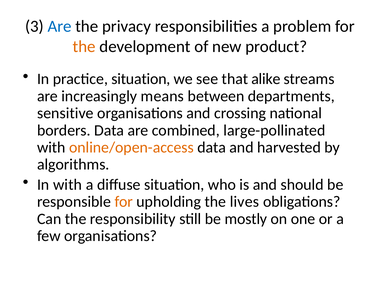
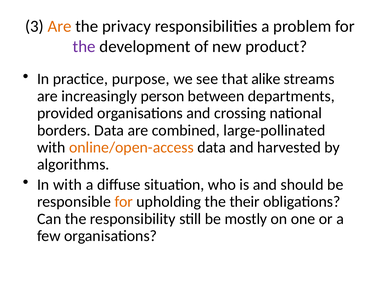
Are colour: blue -> orange (60, 26)
the colour: orange -> purple (84, 46)
practice situation: situation -> purpose (141, 79)
means: means -> person (162, 96)
sensitive: sensitive -> provided (65, 113)
lives: lives -> their (245, 202)
